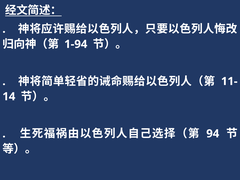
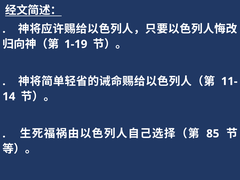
1-94: 1-94 -> 1-19 (76, 44)
94: 94 -> 85 (213, 134)
